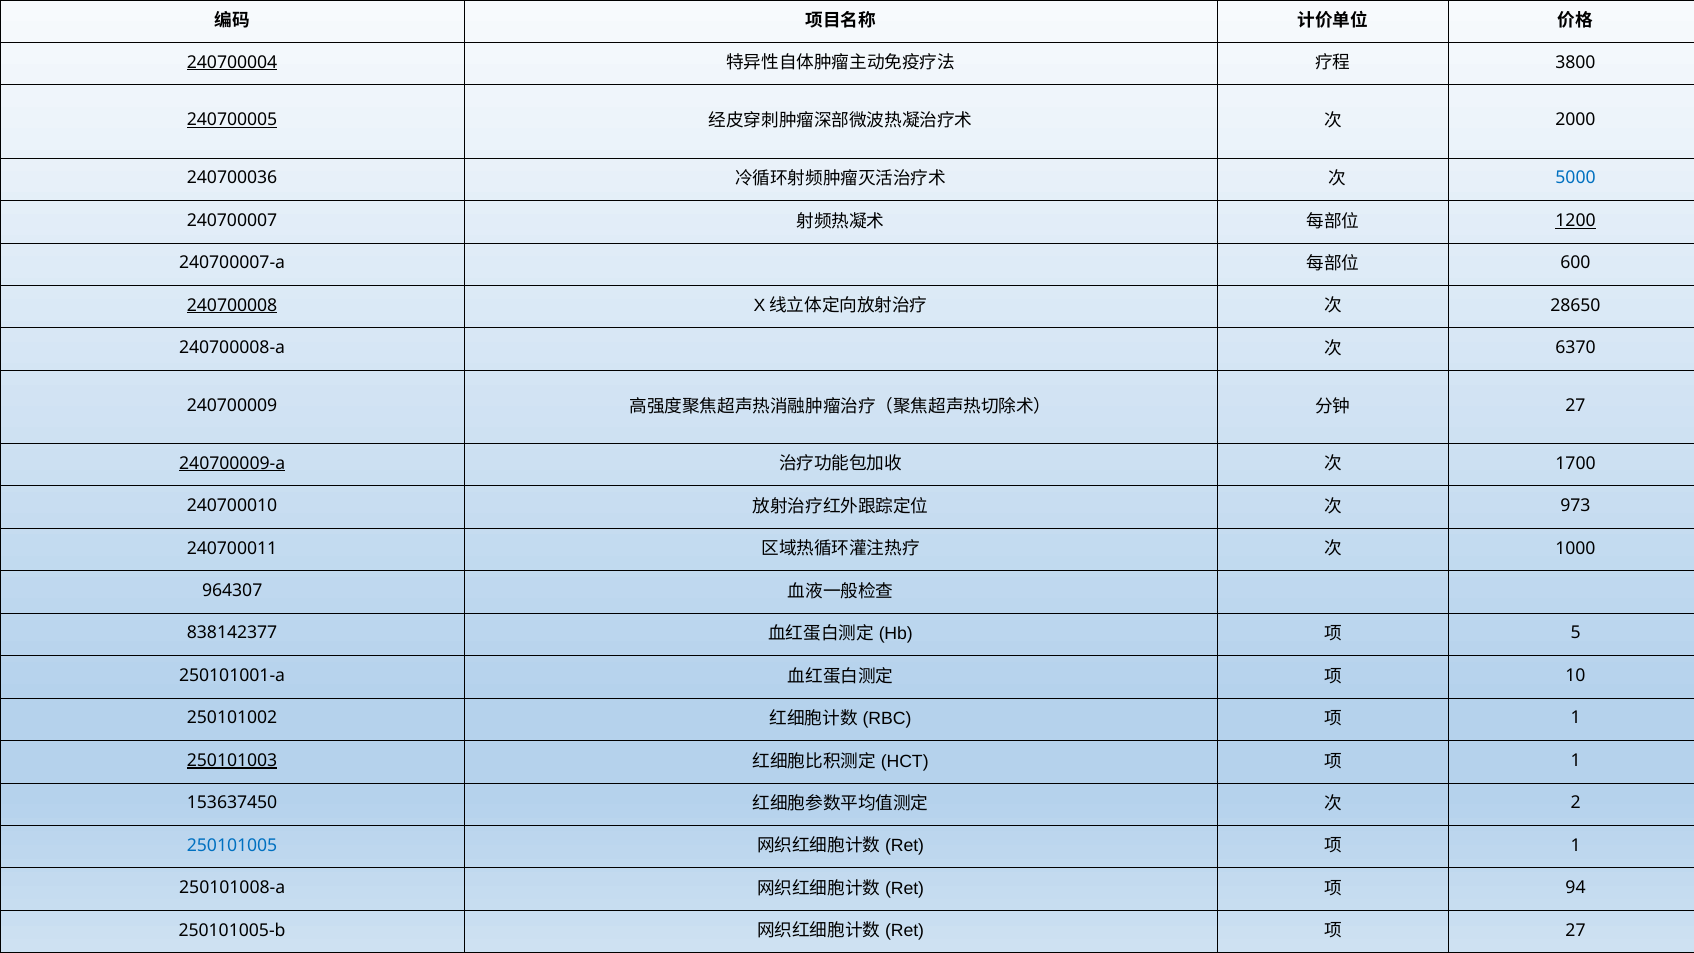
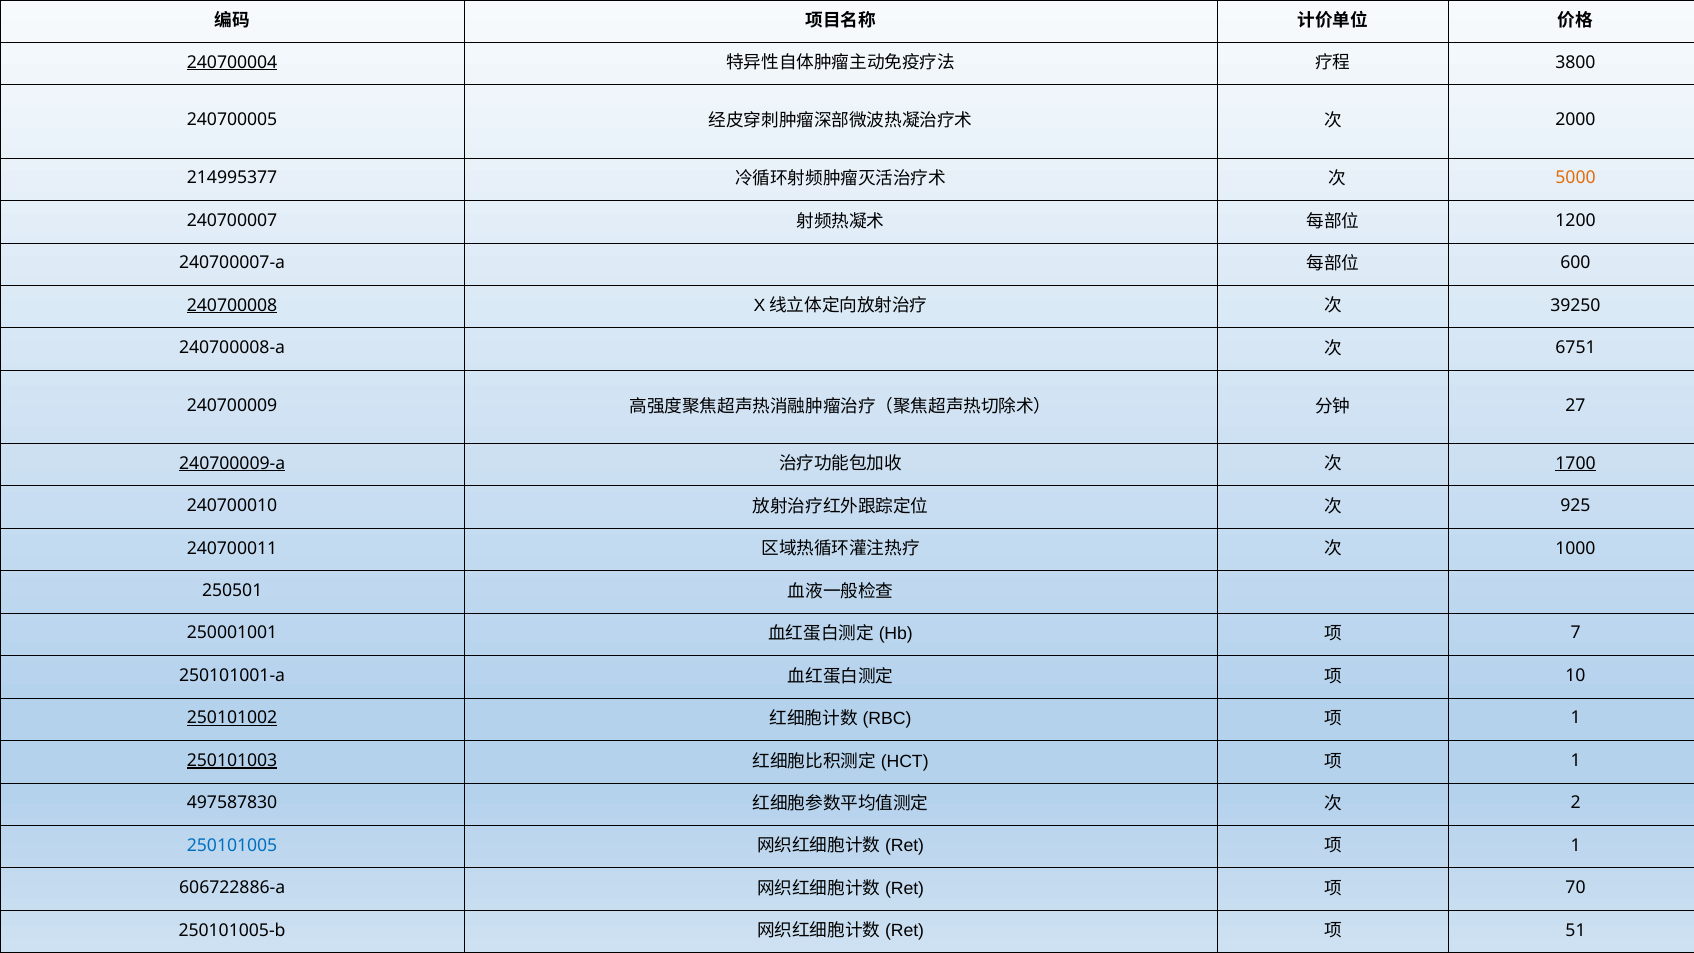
240700005 underline: present -> none (232, 120)
240700036: 240700036 -> 214995377 (232, 178)
5000 colour: blue -> orange (1576, 178)
1200 underline: present -> none (1576, 220)
28650: 28650 -> 39250 (1575, 305)
6370: 6370 -> 6751 (1576, 348)
1700 underline: none -> present (1576, 463)
973: 973 -> 925 (1576, 506)
964307: 964307 -> 250501 (232, 591)
838142377: 838142377 -> 250001001 (232, 633)
5: 5 -> 7 (1576, 633)
250101002 underline: none -> present (232, 718)
153637450: 153637450 -> 497587830 (232, 803)
250101008-a: 250101008-a -> 606722886-a (232, 888)
94: 94 -> 70 (1576, 888)
27: 27 -> 51 (1576, 930)
